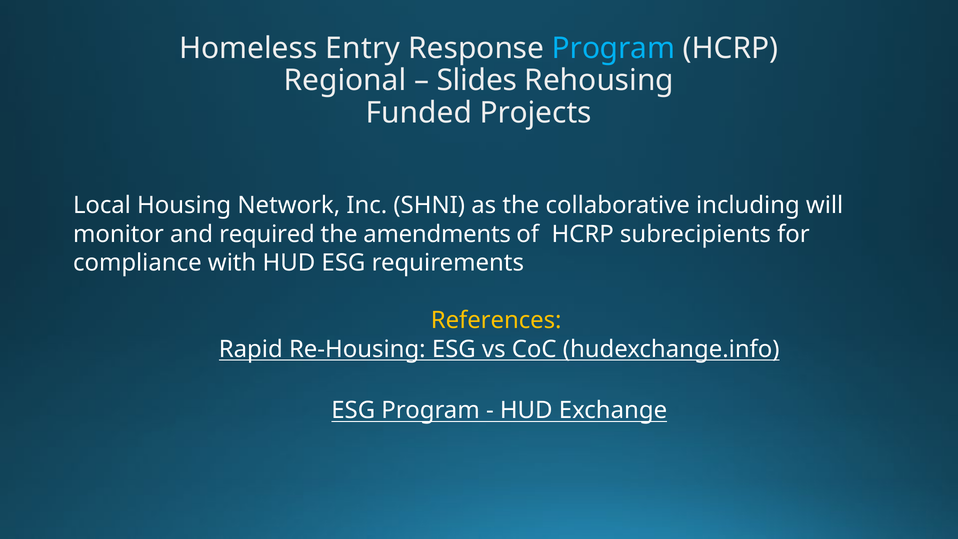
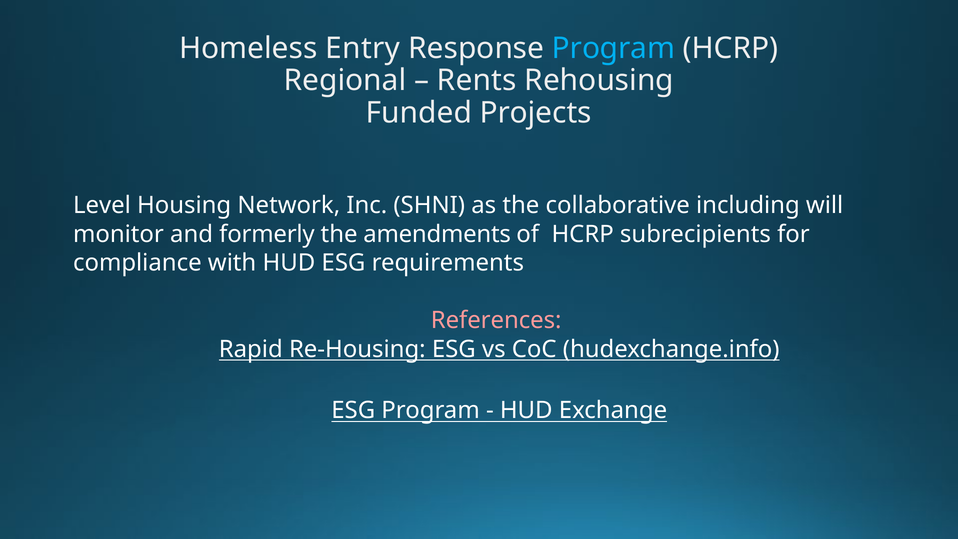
Slides: Slides -> Rents (477, 81)
Local: Local -> Level (102, 205)
required: required -> formerly (267, 234)
References colour: yellow -> pink (496, 320)
